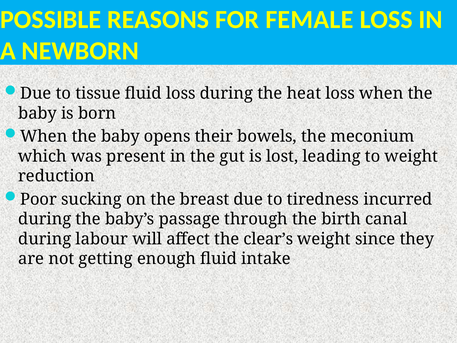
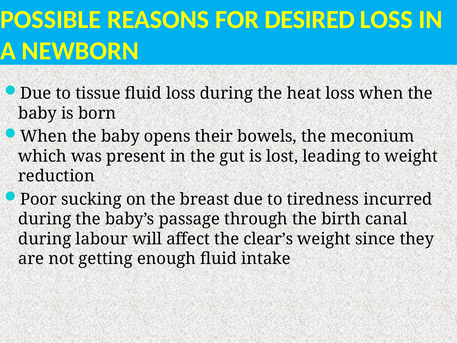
FEMALE: FEMALE -> DESIRED (310, 20)
